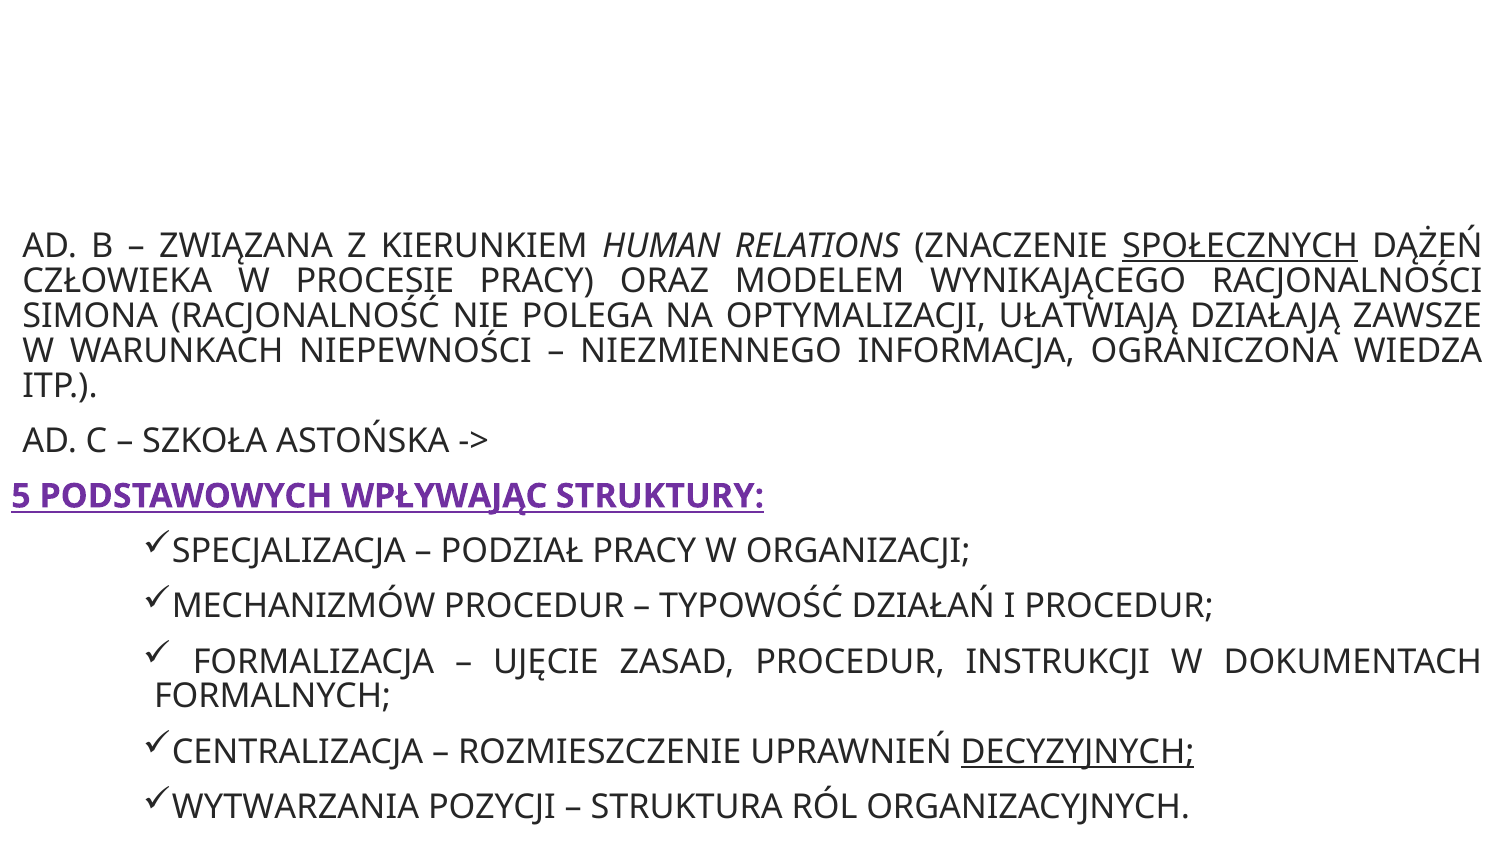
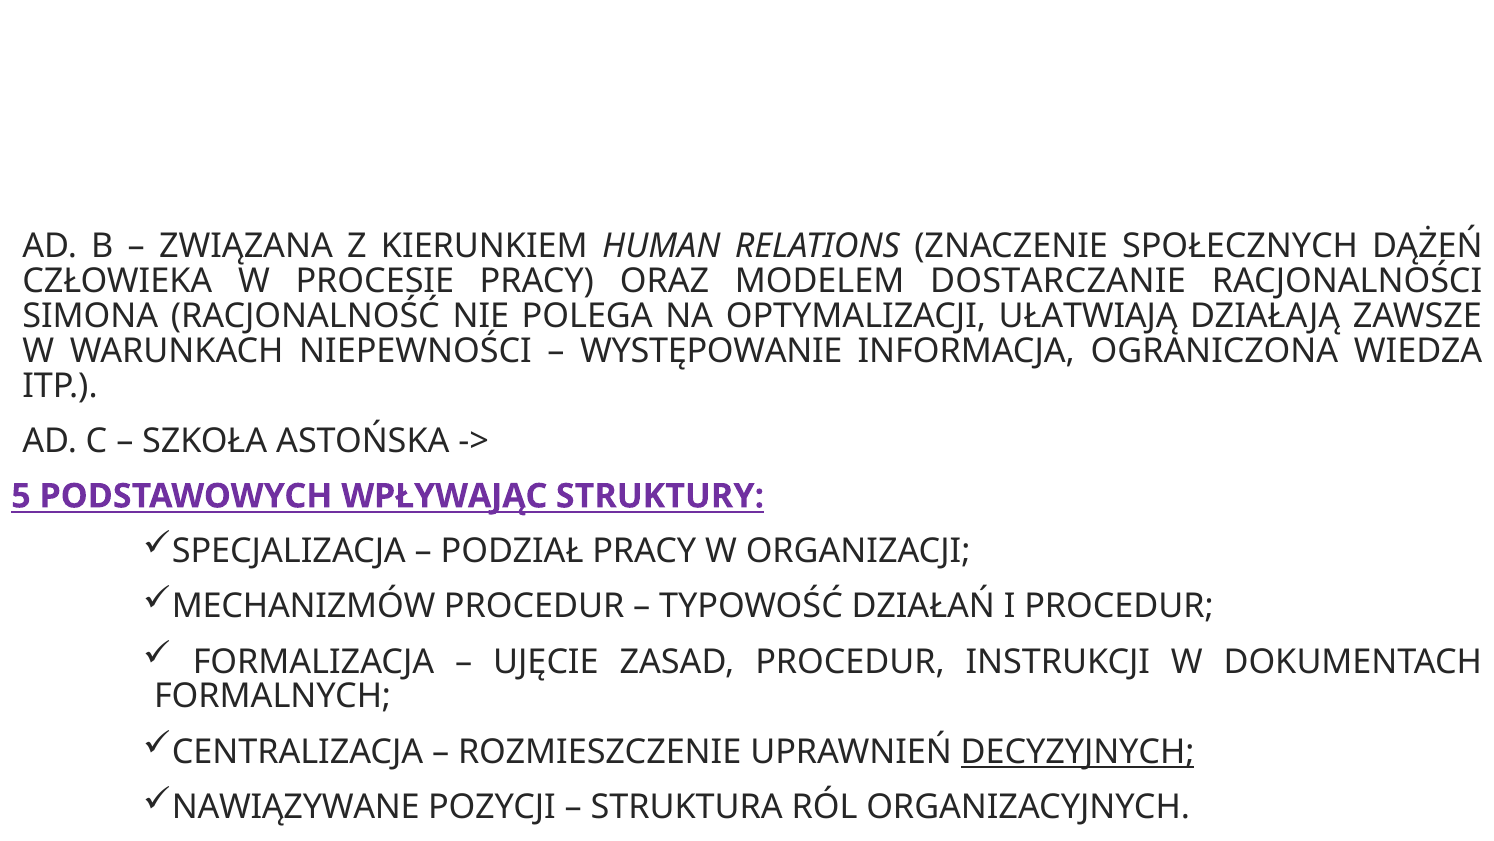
SPOŁECZNYCH underline: present -> none (1240, 246)
WYNIKAJĄCEGO: WYNIKAJĄCEGO -> DOSTARCZANIE (1058, 281)
NIEZMIENNEGO: NIEZMIENNEGO -> WYSTĘPOWANIE (711, 351)
WYTWARZANIA: WYTWARZANIA -> NAWIĄZYWANE (296, 806)
